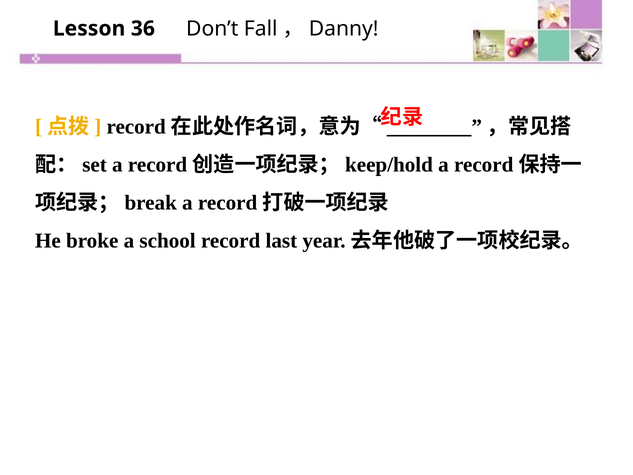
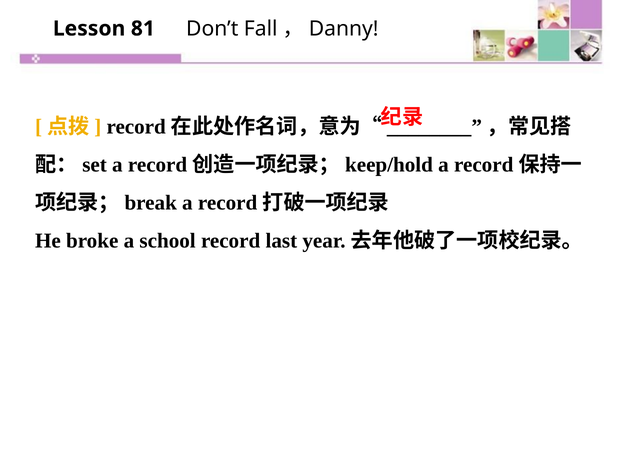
36: 36 -> 81 (143, 29)
